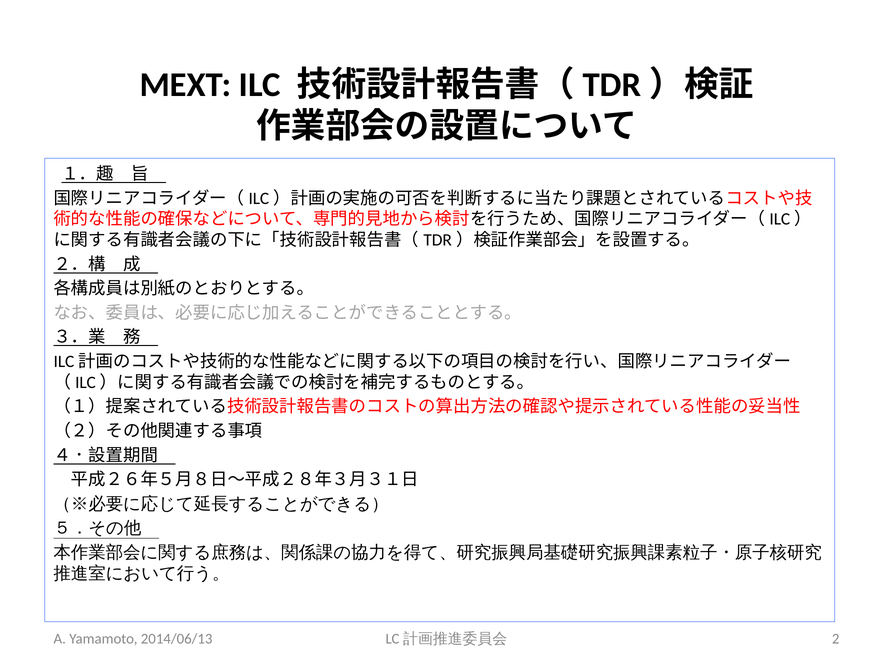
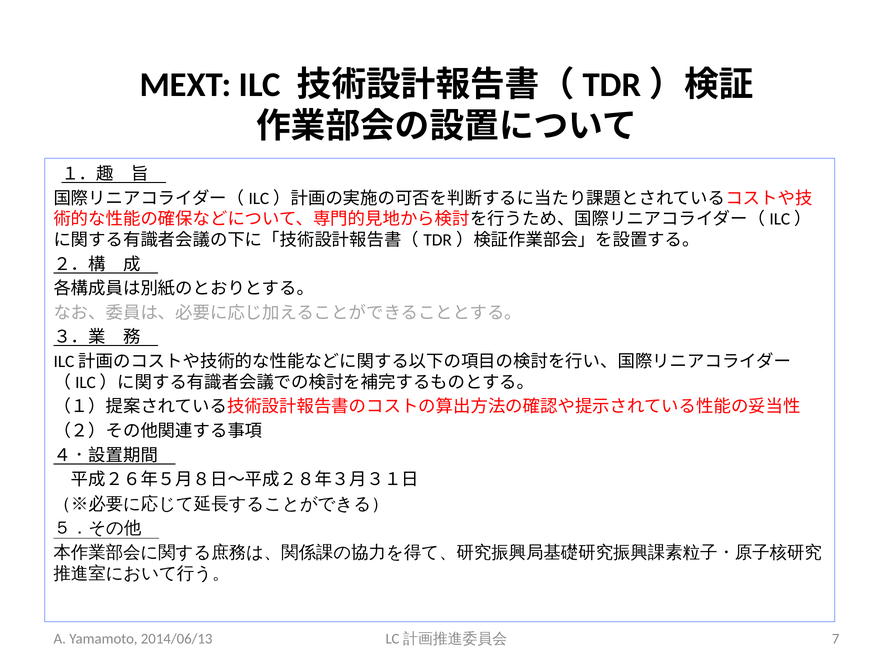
2: 2 -> 7 (836, 639)
